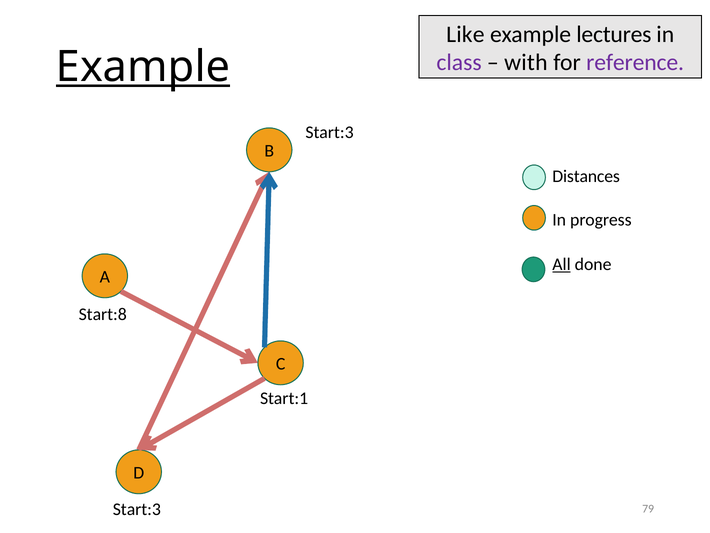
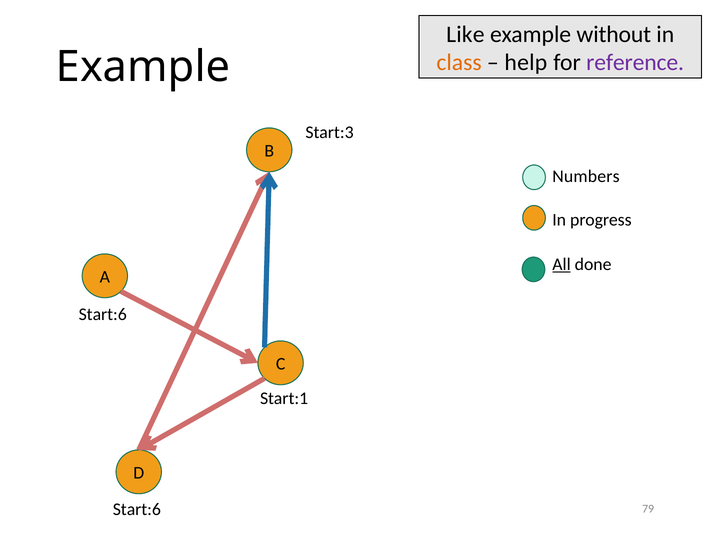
lectures: lectures -> without (614, 34)
class colour: purple -> orange (459, 63)
with: with -> help (526, 63)
Example underline: present -> none (143, 67)
Distances: Distances -> Numbers (586, 176)
Start:8: Start:8 -> Start:6 (103, 314)
Start:3: Start:3 -> Start:6 (137, 509)
